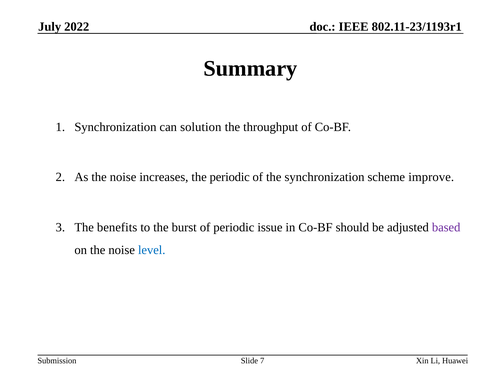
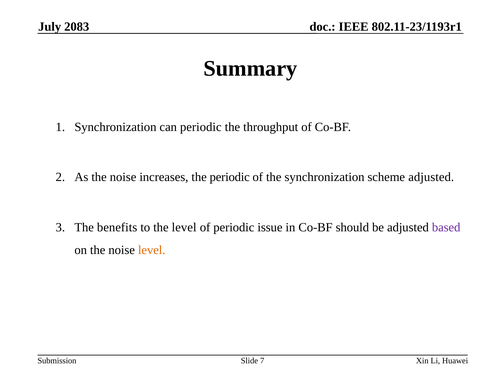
2022: 2022 -> 2083 (77, 27)
can solution: solution -> periodic (201, 127)
scheme improve: improve -> adjusted (431, 177)
the burst: burst -> level (184, 227)
level colour: blue -> orange (152, 250)
